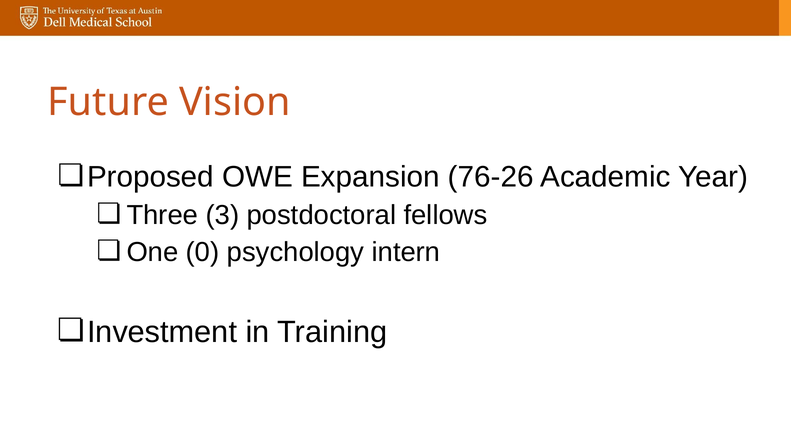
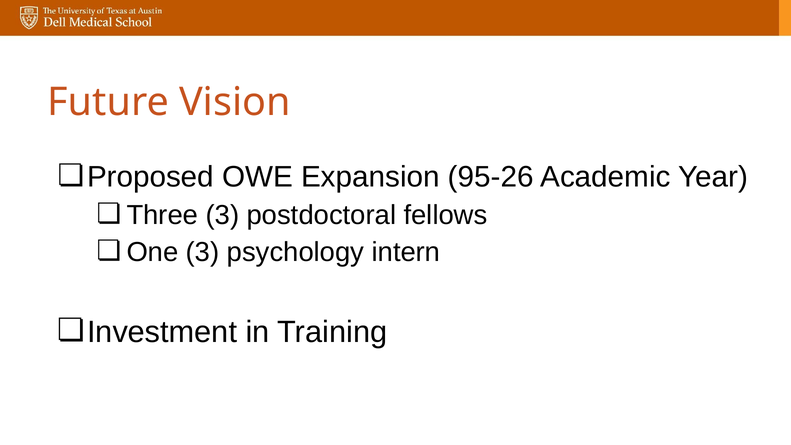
76-26: 76-26 -> 95-26 (491, 177)
0: 0 -> 3 (203, 252)
